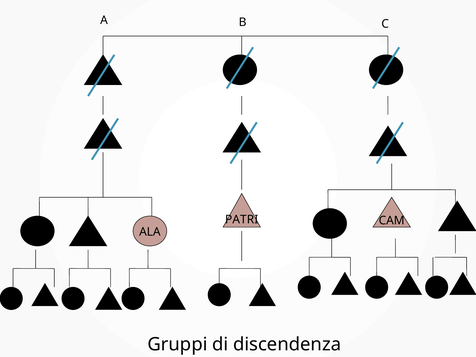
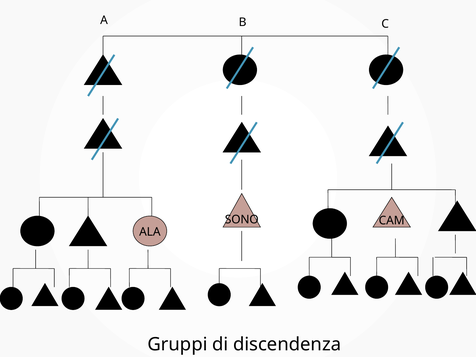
PATRI: PATRI -> SONO (242, 220)
